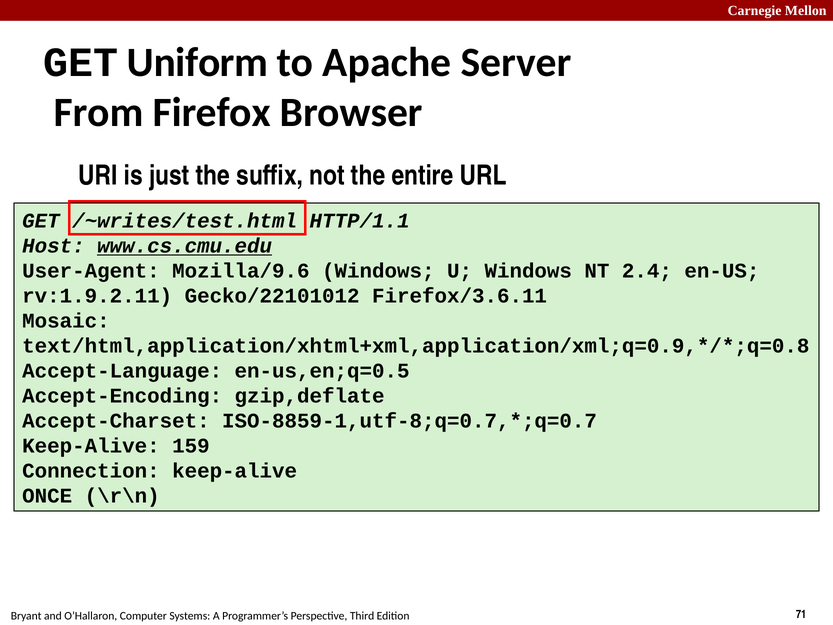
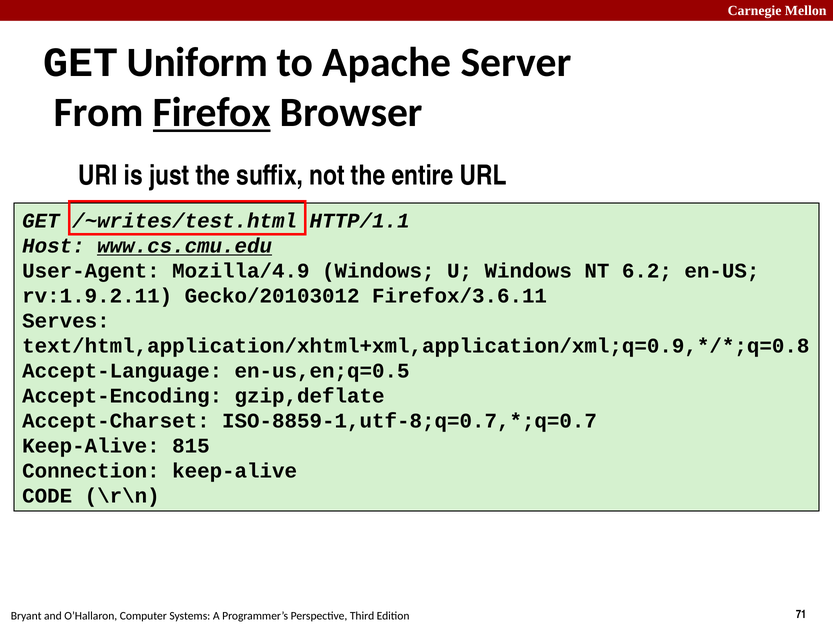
Firefox underline: none -> present (212, 113)
Mozilla/9.6: Mozilla/9.6 -> Mozilla/4.9 (241, 271)
2.4: 2.4 -> 6.2 (647, 271)
Gecko/22101012: Gecko/22101012 -> Gecko/20103012 (272, 296)
Mosaic: Mosaic -> Serves (66, 321)
159: 159 -> 815 (191, 446)
ONCE: ONCE -> CODE (47, 496)
